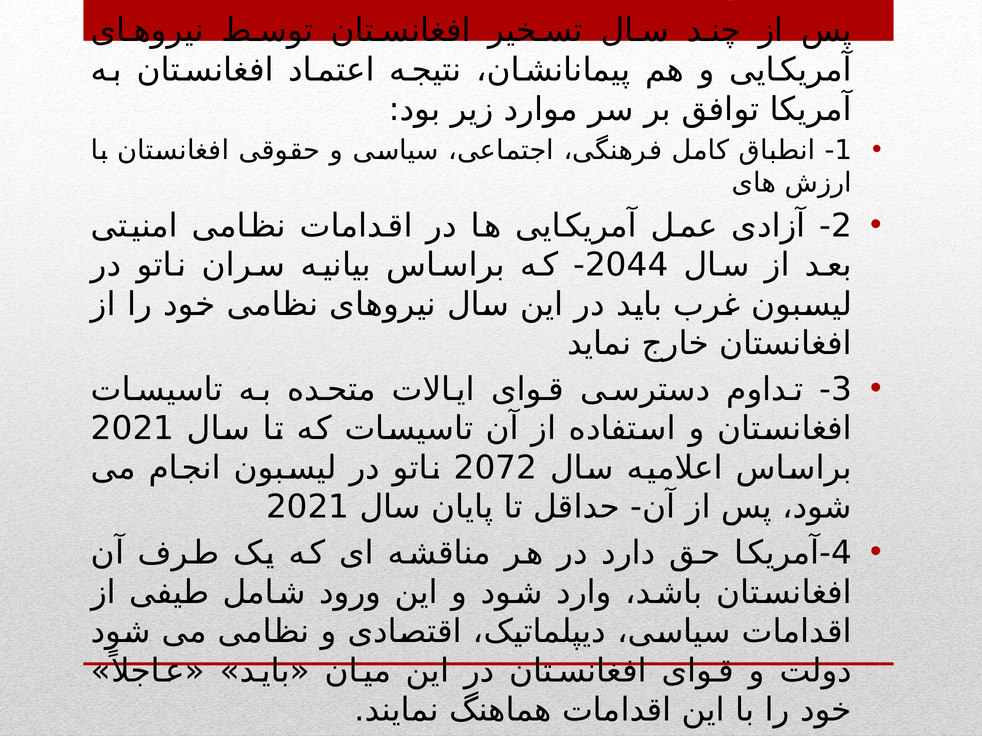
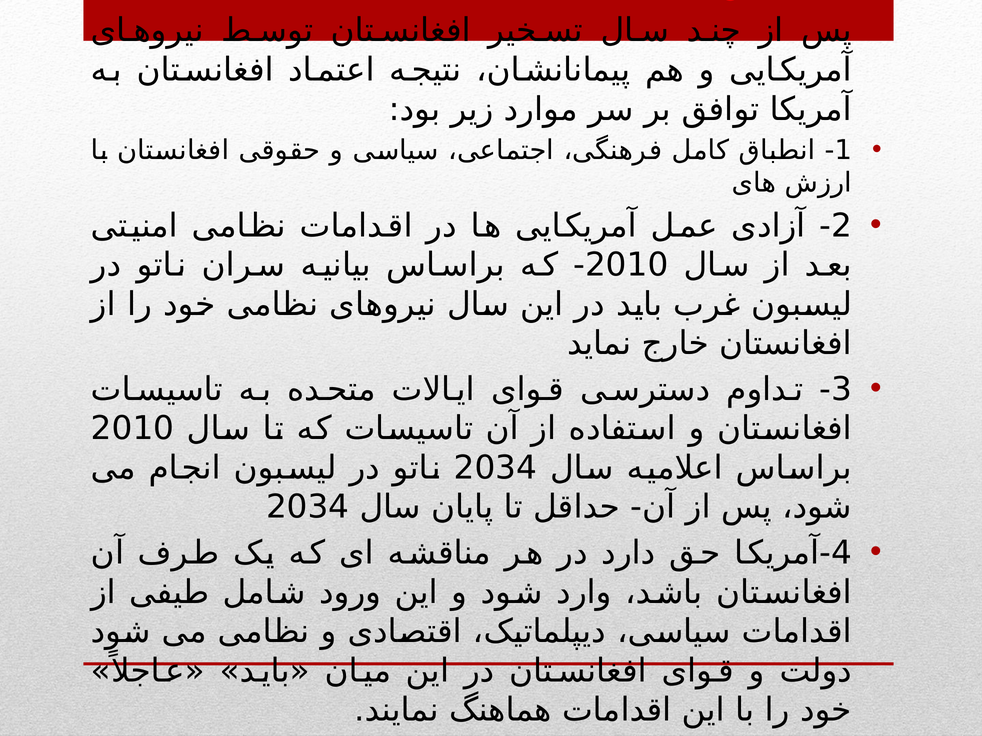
2044: 2044 -> 2010 (627, 265)
2021: 2021 -> 2010 (133, 429)
2072: 2072 -> 2034 (495, 468)
2021: 2021 -> 2034 (308, 508)
